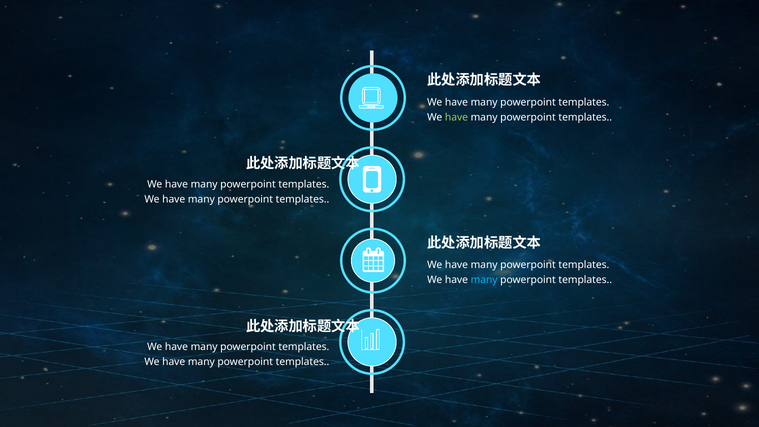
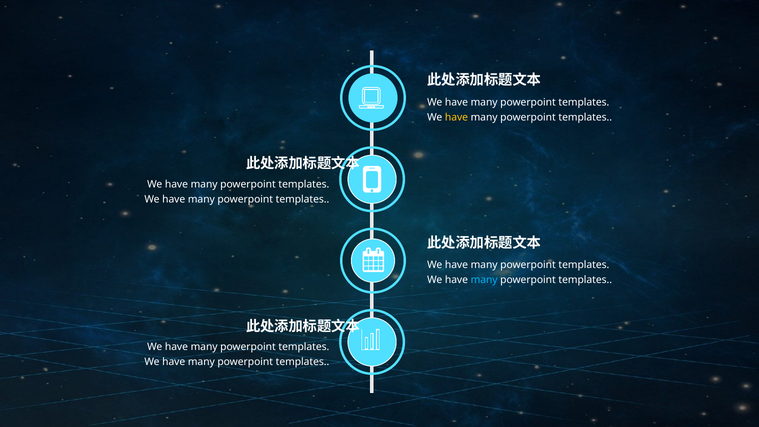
have colour: light green -> yellow (456, 117)
